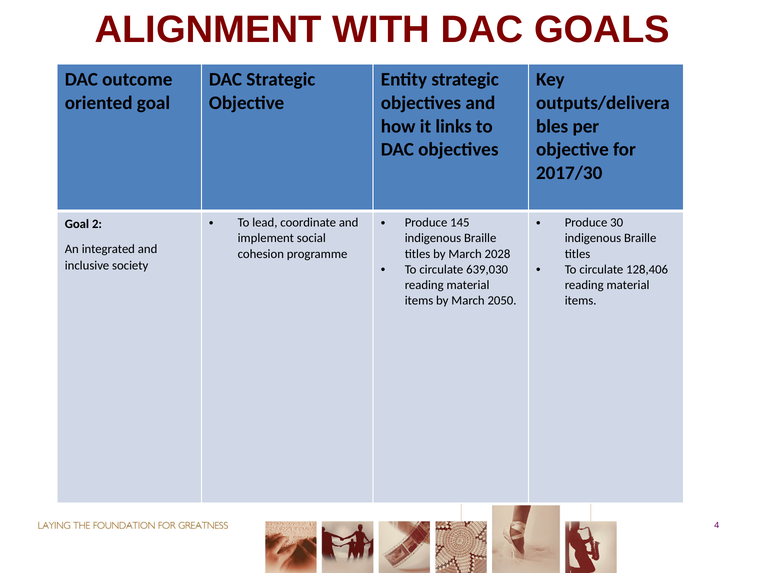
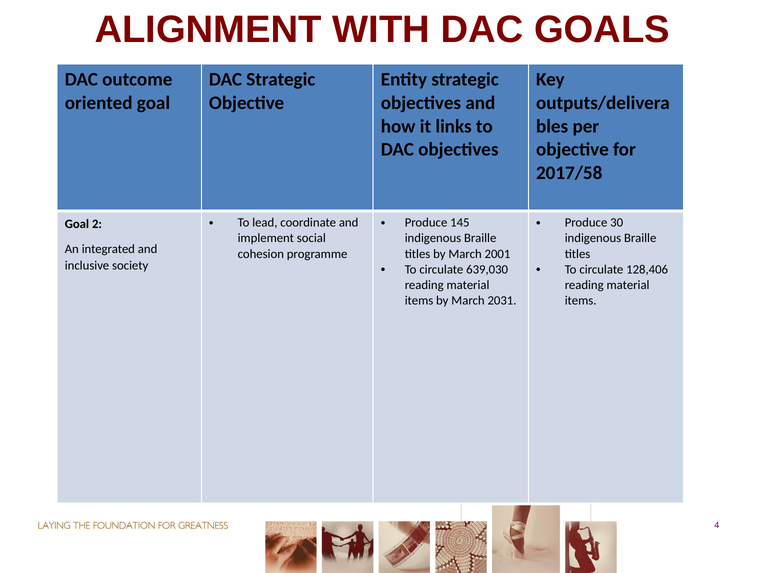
2017/30: 2017/30 -> 2017/58 (569, 173)
2028: 2028 -> 2001 (497, 254)
2050: 2050 -> 2031 (502, 301)
